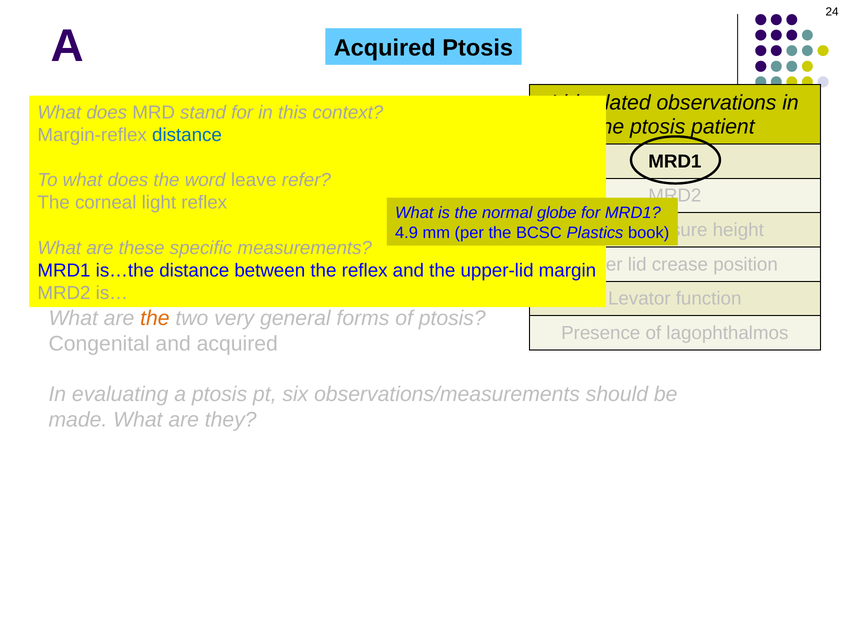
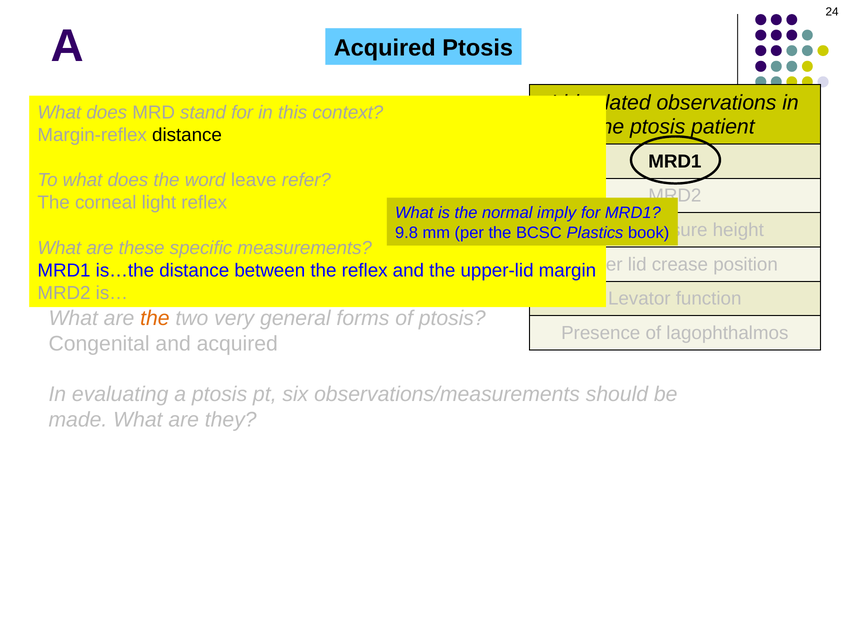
distance colour: blue -> black (187, 135)
globe: globe -> imply (557, 213)
4.9: 4.9 -> 9.8 (407, 233)
